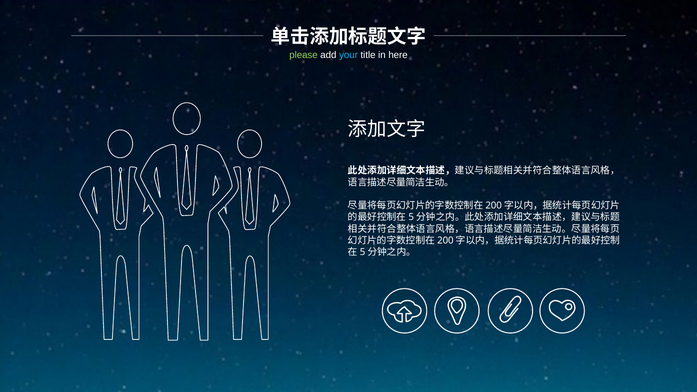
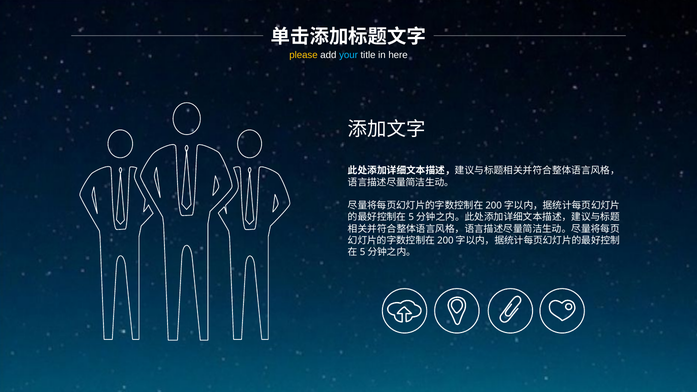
please colour: light green -> yellow (303, 55)
